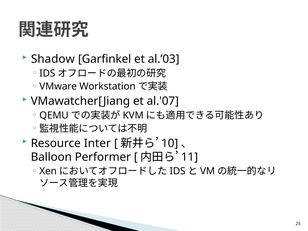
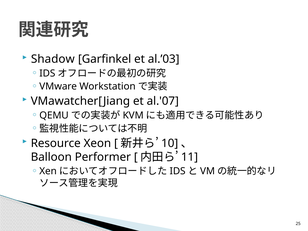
Inter: Inter -> Xeon (97, 143)
